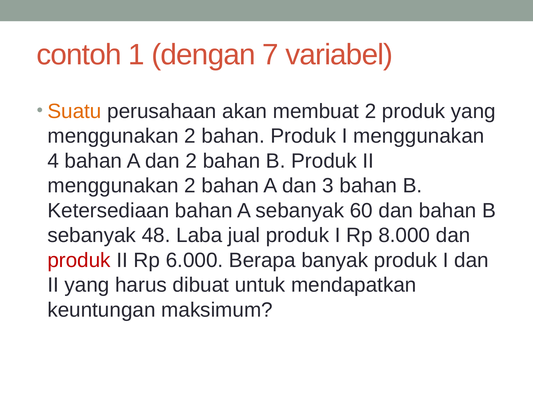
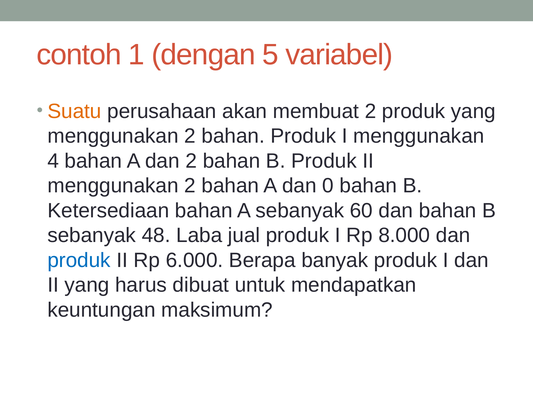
7: 7 -> 5 (271, 55)
3: 3 -> 0 (328, 186)
produk colour: red -> blue (79, 261)
